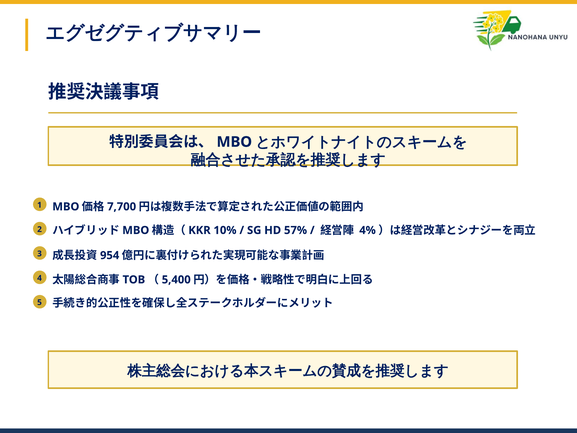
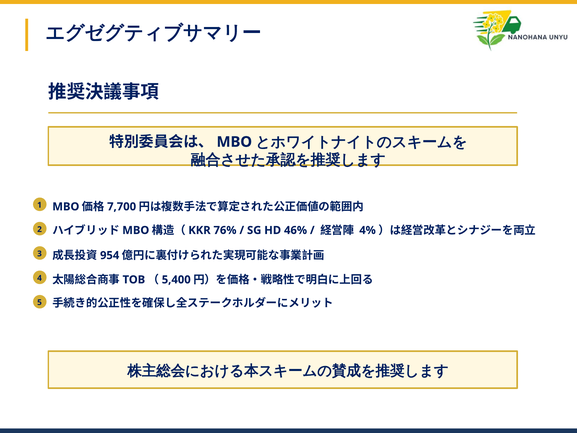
10%: 10% -> 76% (225, 230)
57%: 57% -> 46% (296, 230)
